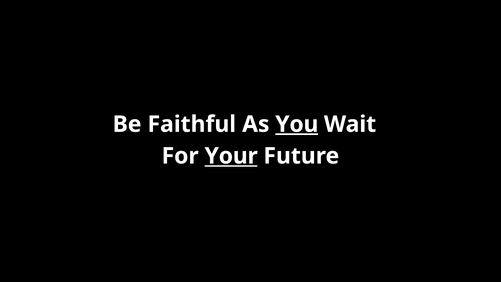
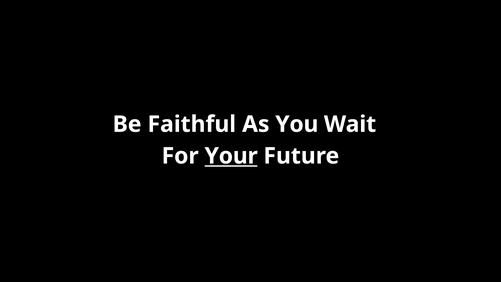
You underline: present -> none (297, 124)
